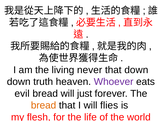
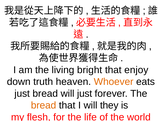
never: never -> bright (90, 70)
that down: down -> enjoy (136, 70)
Whoever colour: purple -> orange (114, 82)
evil: evil -> just (22, 94)
flies: flies -> they (109, 106)
